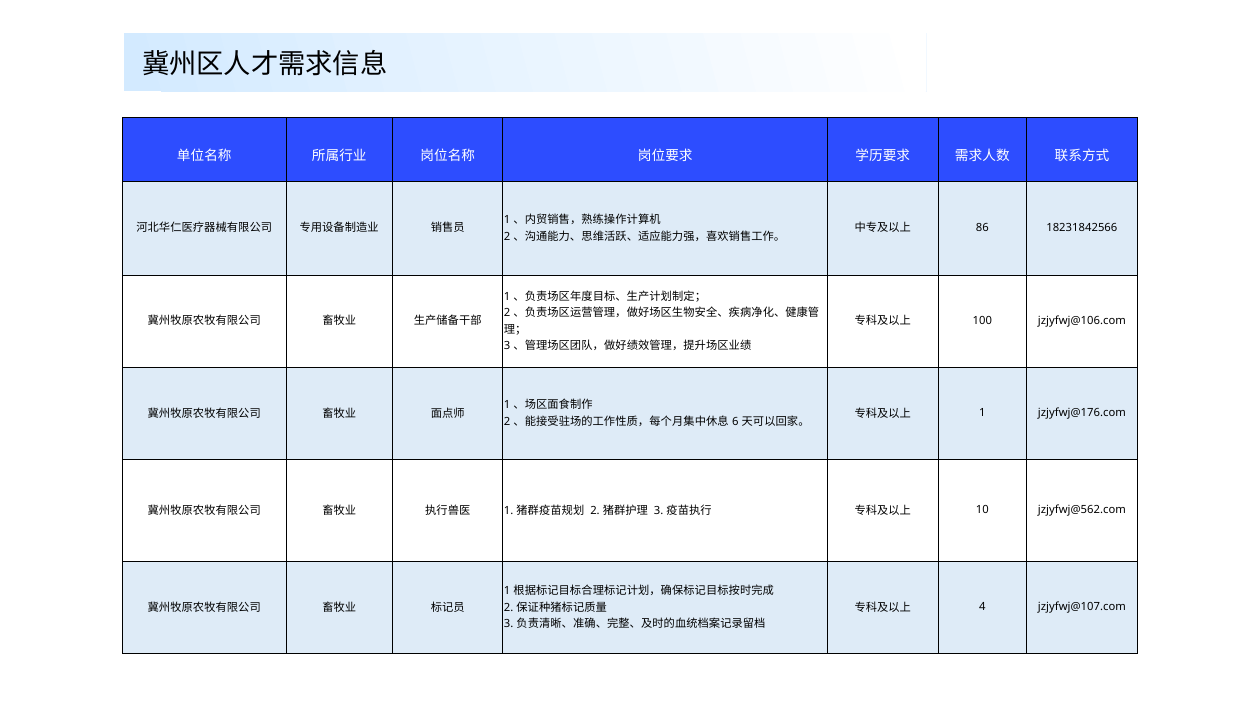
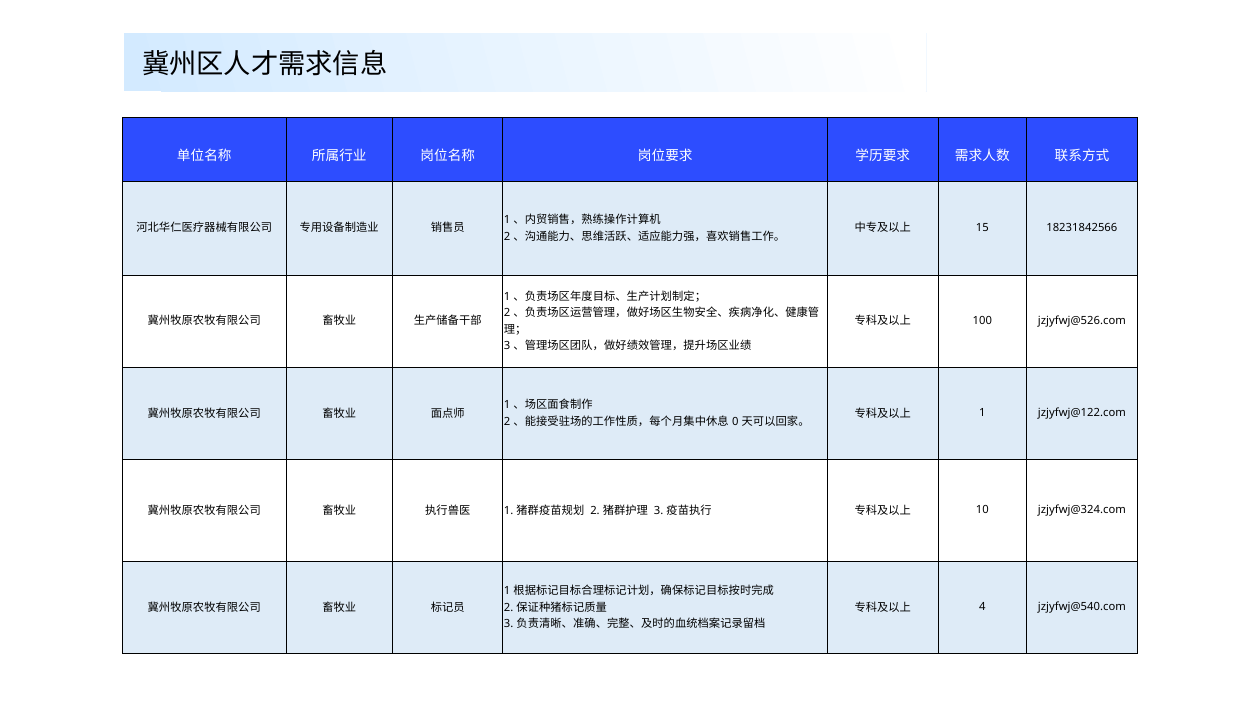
86: 86 -> 15 (982, 228)
jzjyfwj@106.com: jzjyfwj@106.com -> jzjyfwj@526.com (1082, 321)
jzjyfwj@176.com: jzjyfwj@176.com -> jzjyfwj@122.com (1082, 413)
6: 6 -> 0 (735, 422)
jzjyfwj@562.com: jzjyfwj@562.com -> jzjyfwj@324.com (1082, 510)
jzjyfwj@107.com: jzjyfwj@107.com -> jzjyfwj@540.com (1082, 607)
